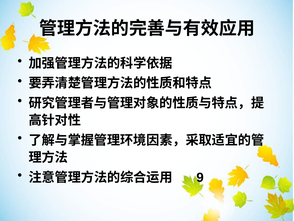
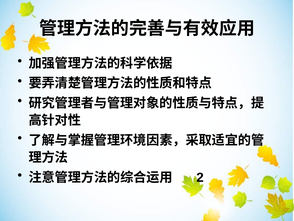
9: 9 -> 2 (200, 177)
